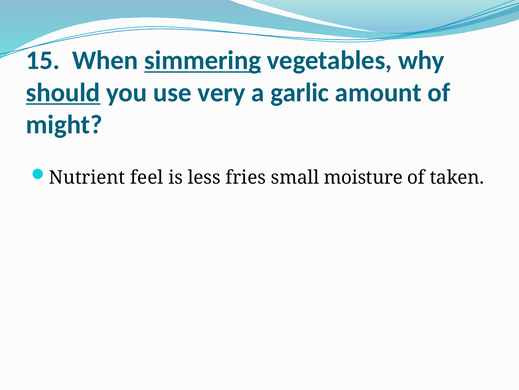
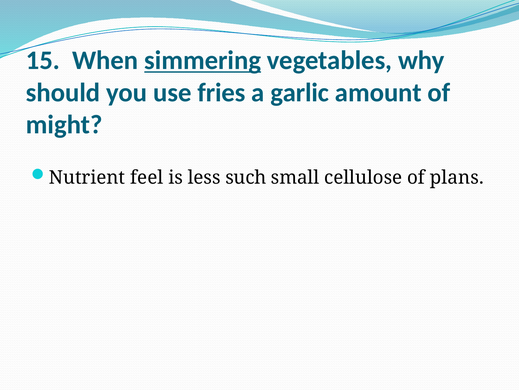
should underline: present -> none (63, 92)
very: very -> fries (222, 92)
fries: fries -> such (246, 177)
moisture: moisture -> cellulose (363, 177)
taken: taken -> plans (457, 177)
